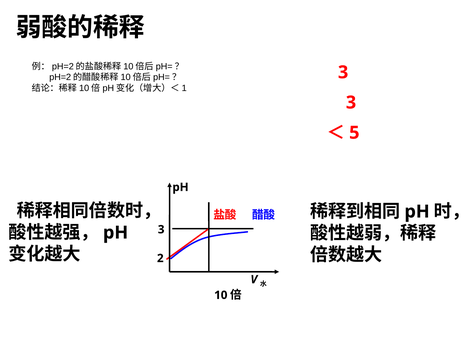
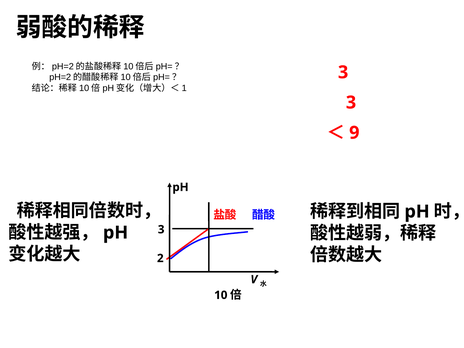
5: 5 -> 9 (354, 133)
